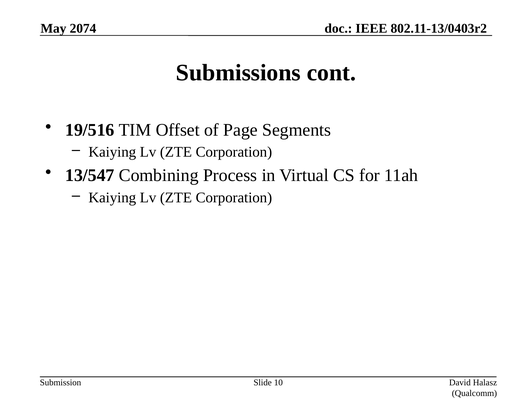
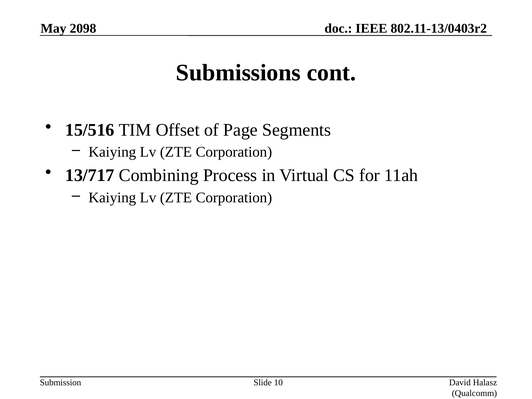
2074: 2074 -> 2098 (83, 28)
19/516: 19/516 -> 15/516 (90, 130)
13/547: 13/547 -> 13/717 (90, 175)
